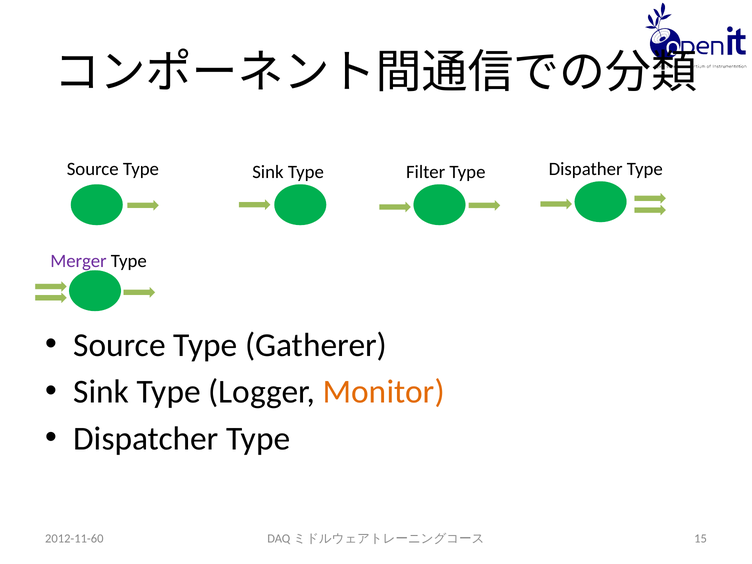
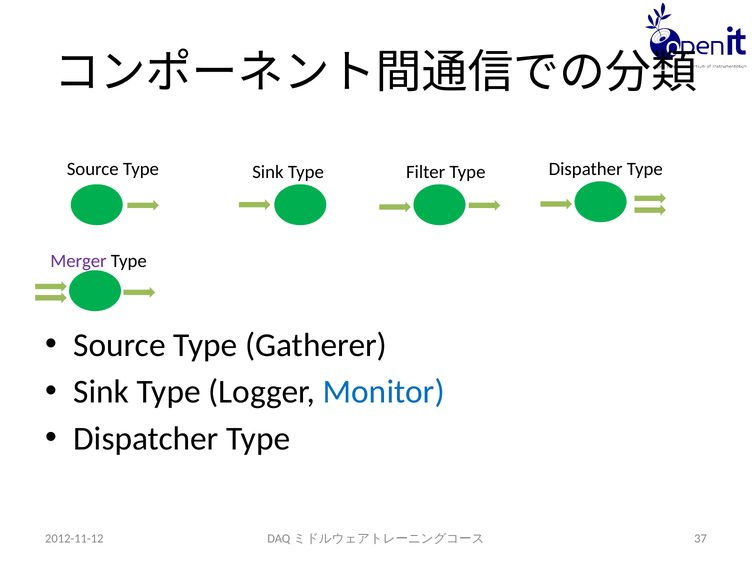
Monitor colour: orange -> blue (384, 392)
2012-11-60: 2012-11-60 -> 2012-11-12 (74, 539)
15: 15 -> 37 (701, 538)
